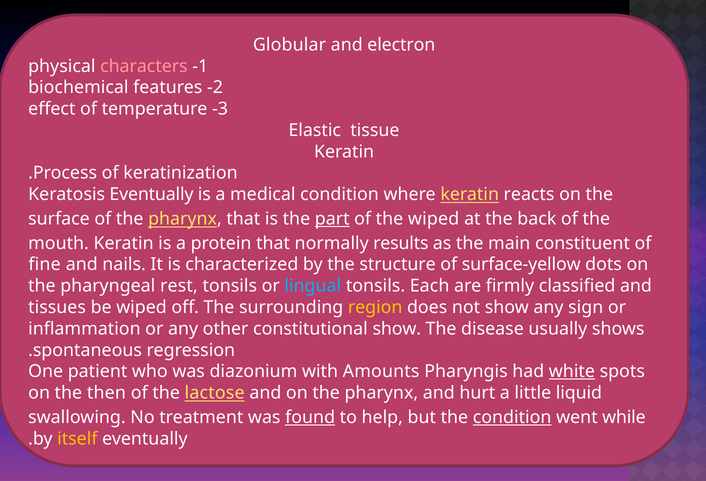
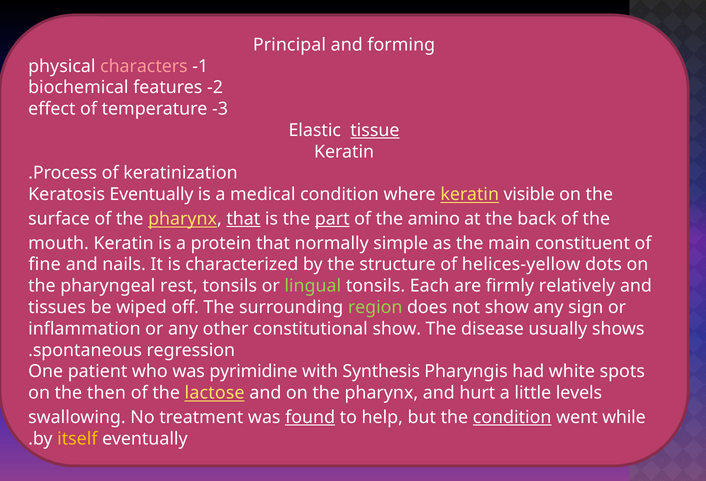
Globular: Globular -> Principal (289, 45)
electron: electron -> forming (401, 45)
tissue underline: none -> present (375, 130)
reacts: reacts -> visible (529, 194)
that underline: none -> present (243, 219)
the wiped: wiped -> amino (434, 219)
results: results -> simple (401, 243)
surface-yellow: surface-yellow -> helices-yellow (521, 264)
lingual colour: light blue -> light green (313, 286)
classified: classified -> relatively (577, 286)
region colour: yellow -> light green (375, 307)
diazonium: diazonium -> pyrimidine (254, 371)
Amounts: Amounts -> Synthesis (381, 371)
white underline: present -> none (572, 371)
liquid: liquid -> levels (579, 392)
